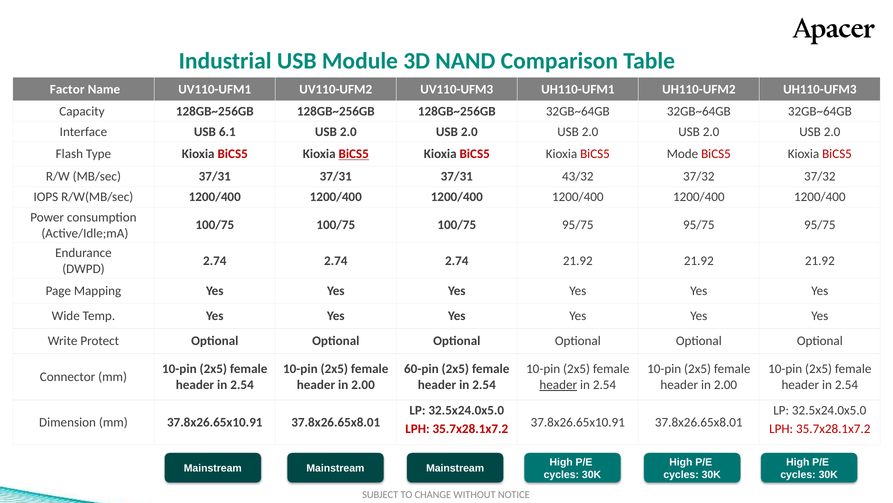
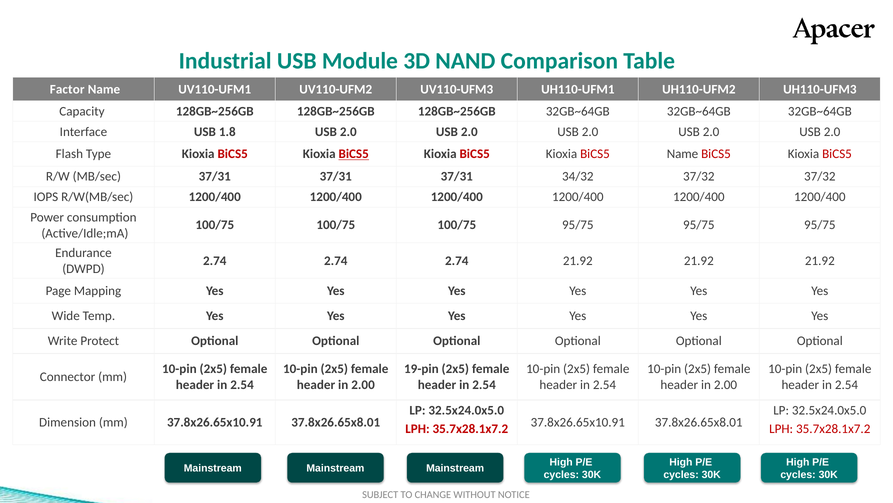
6.1: 6.1 -> 1.8 (227, 132)
BiCS5 Mode: Mode -> Name (683, 154)
43/32: 43/32 -> 34/32 (578, 176)
60-pin: 60-pin -> 19-pin (421, 368)
header underline: present -> none (558, 384)
